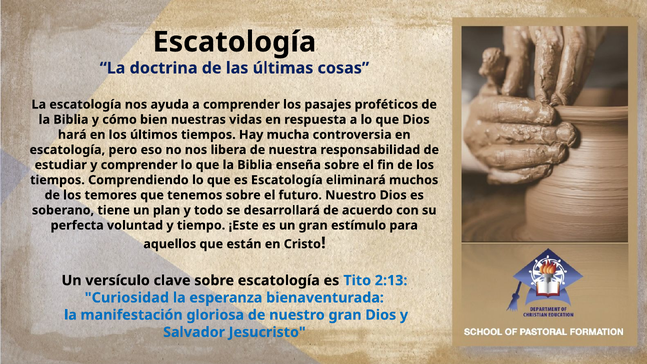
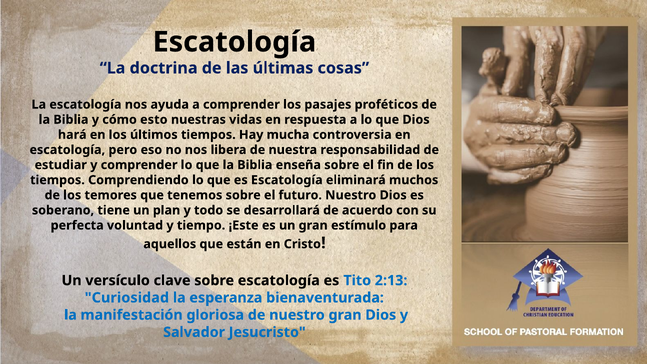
bien: bien -> esto (154, 120)
